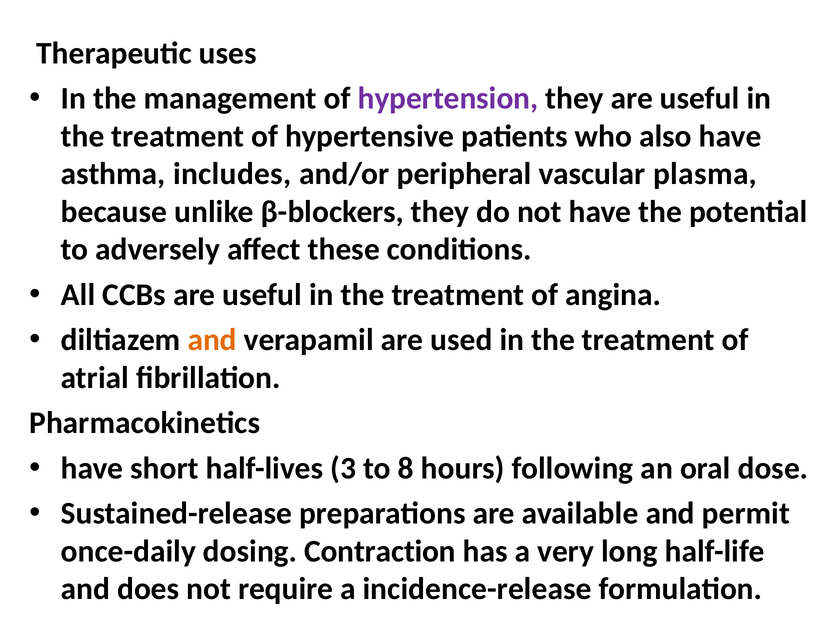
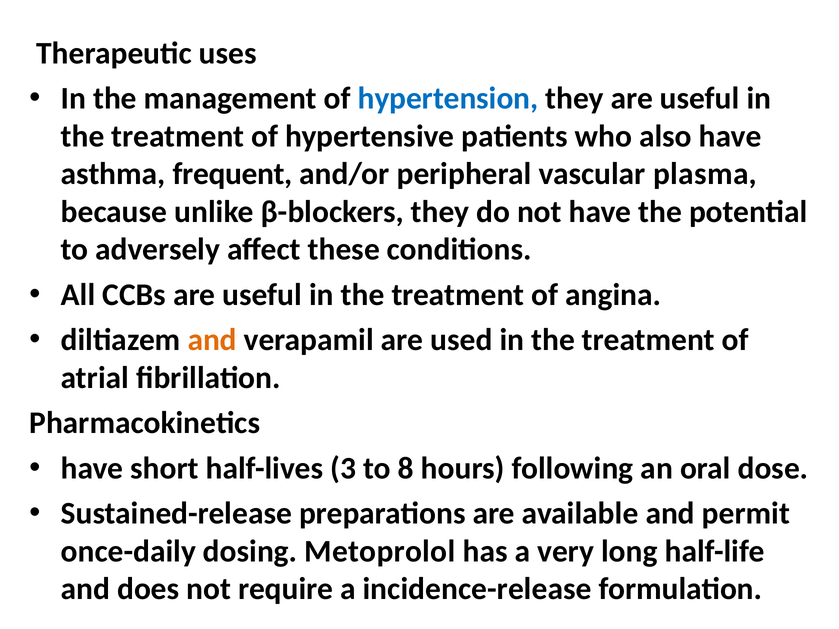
hypertension colour: purple -> blue (448, 99)
includes: includes -> frequent (233, 174)
Contraction: Contraction -> Metoprolol (380, 552)
